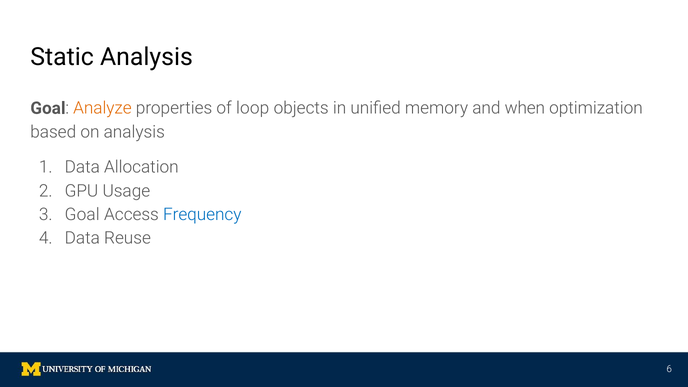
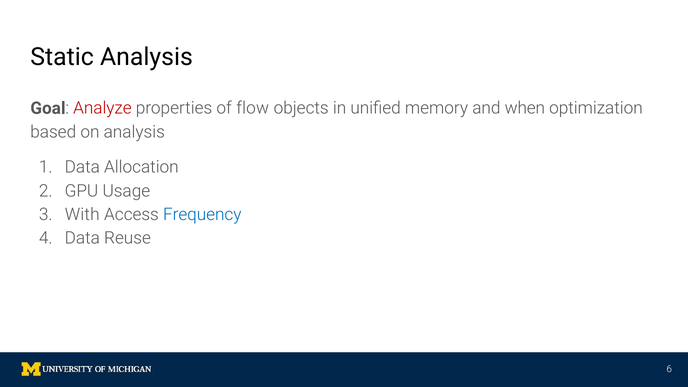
Analyze colour: orange -> red (102, 108)
loop: loop -> flow (253, 108)
Goal: Goal -> With (82, 215)
